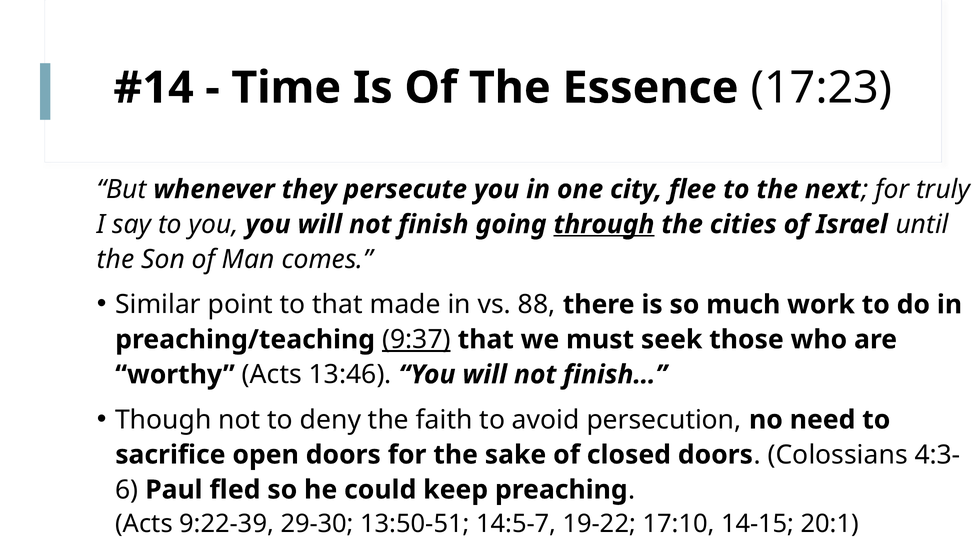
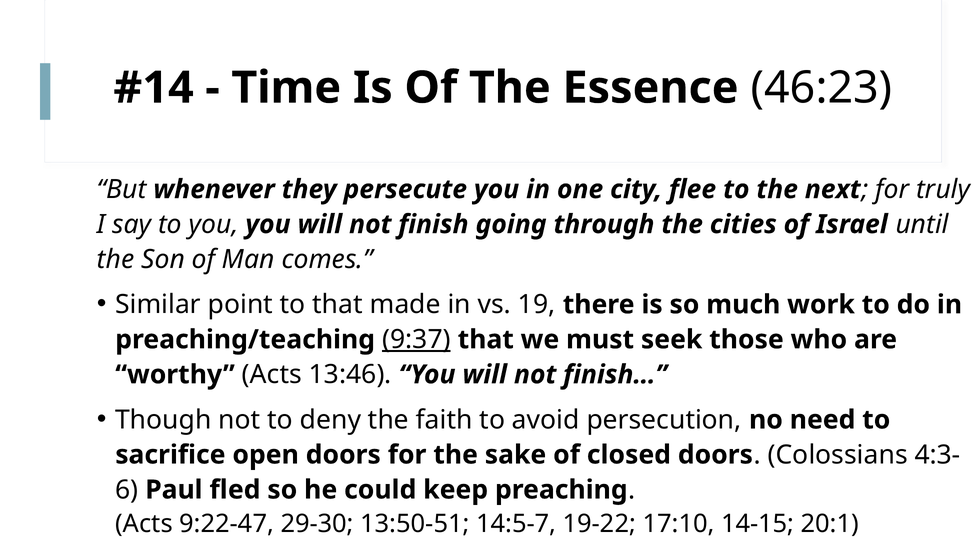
17:23: 17:23 -> 46:23 (822, 88)
through underline: present -> none (604, 224)
88: 88 -> 19 (537, 304)
9:22-39: 9:22-39 -> 9:22-47 (227, 524)
